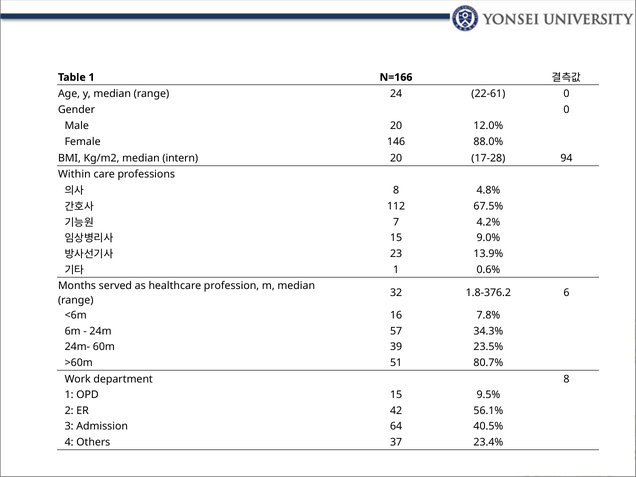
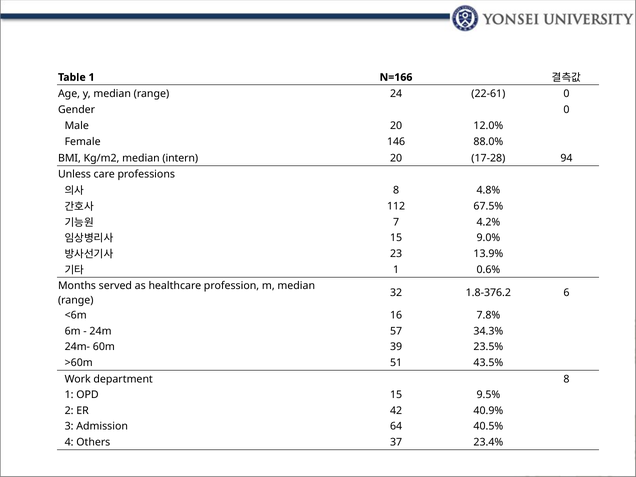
Within: Within -> Unless (74, 174)
80.7%: 80.7% -> 43.5% (488, 363)
56.1%: 56.1% -> 40.9% (488, 411)
